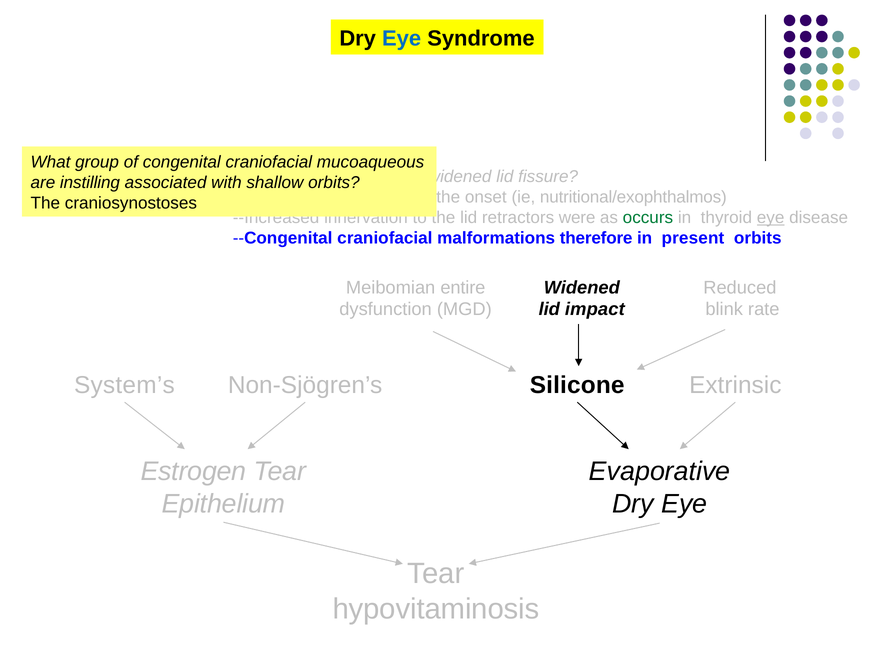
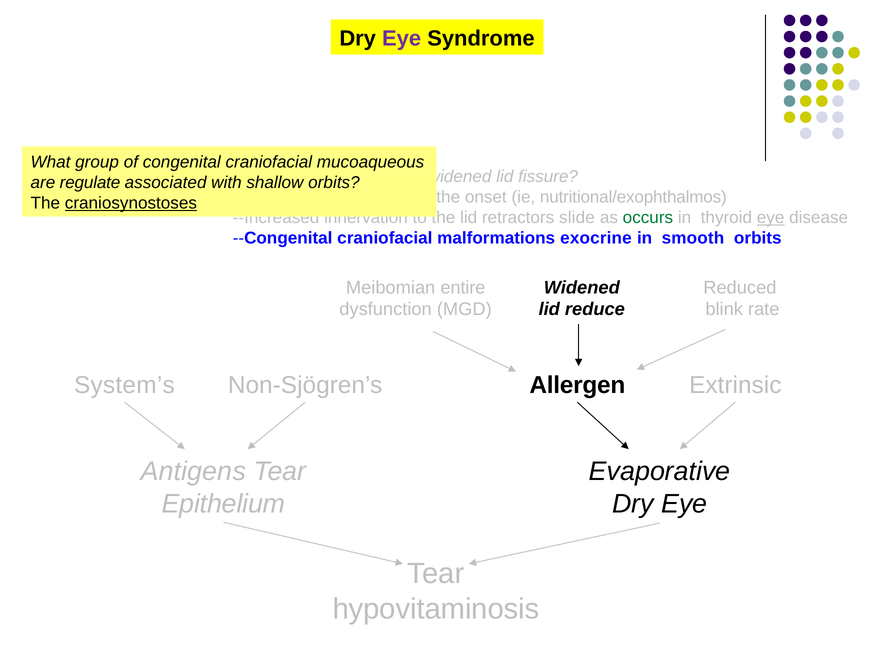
Eye colour: blue -> purple (402, 39)
instilling: instilling -> regulate (90, 183)
craniosynostoses underline: none -> present (131, 203)
were: were -> slide (577, 218)
therefore: therefore -> exocrine (596, 238)
present: present -> smooth (693, 238)
impact: impact -> reduce (595, 310)
Silicone: Silicone -> Allergen (577, 385)
Estrogen: Estrogen -> Antigens (193, 472)
